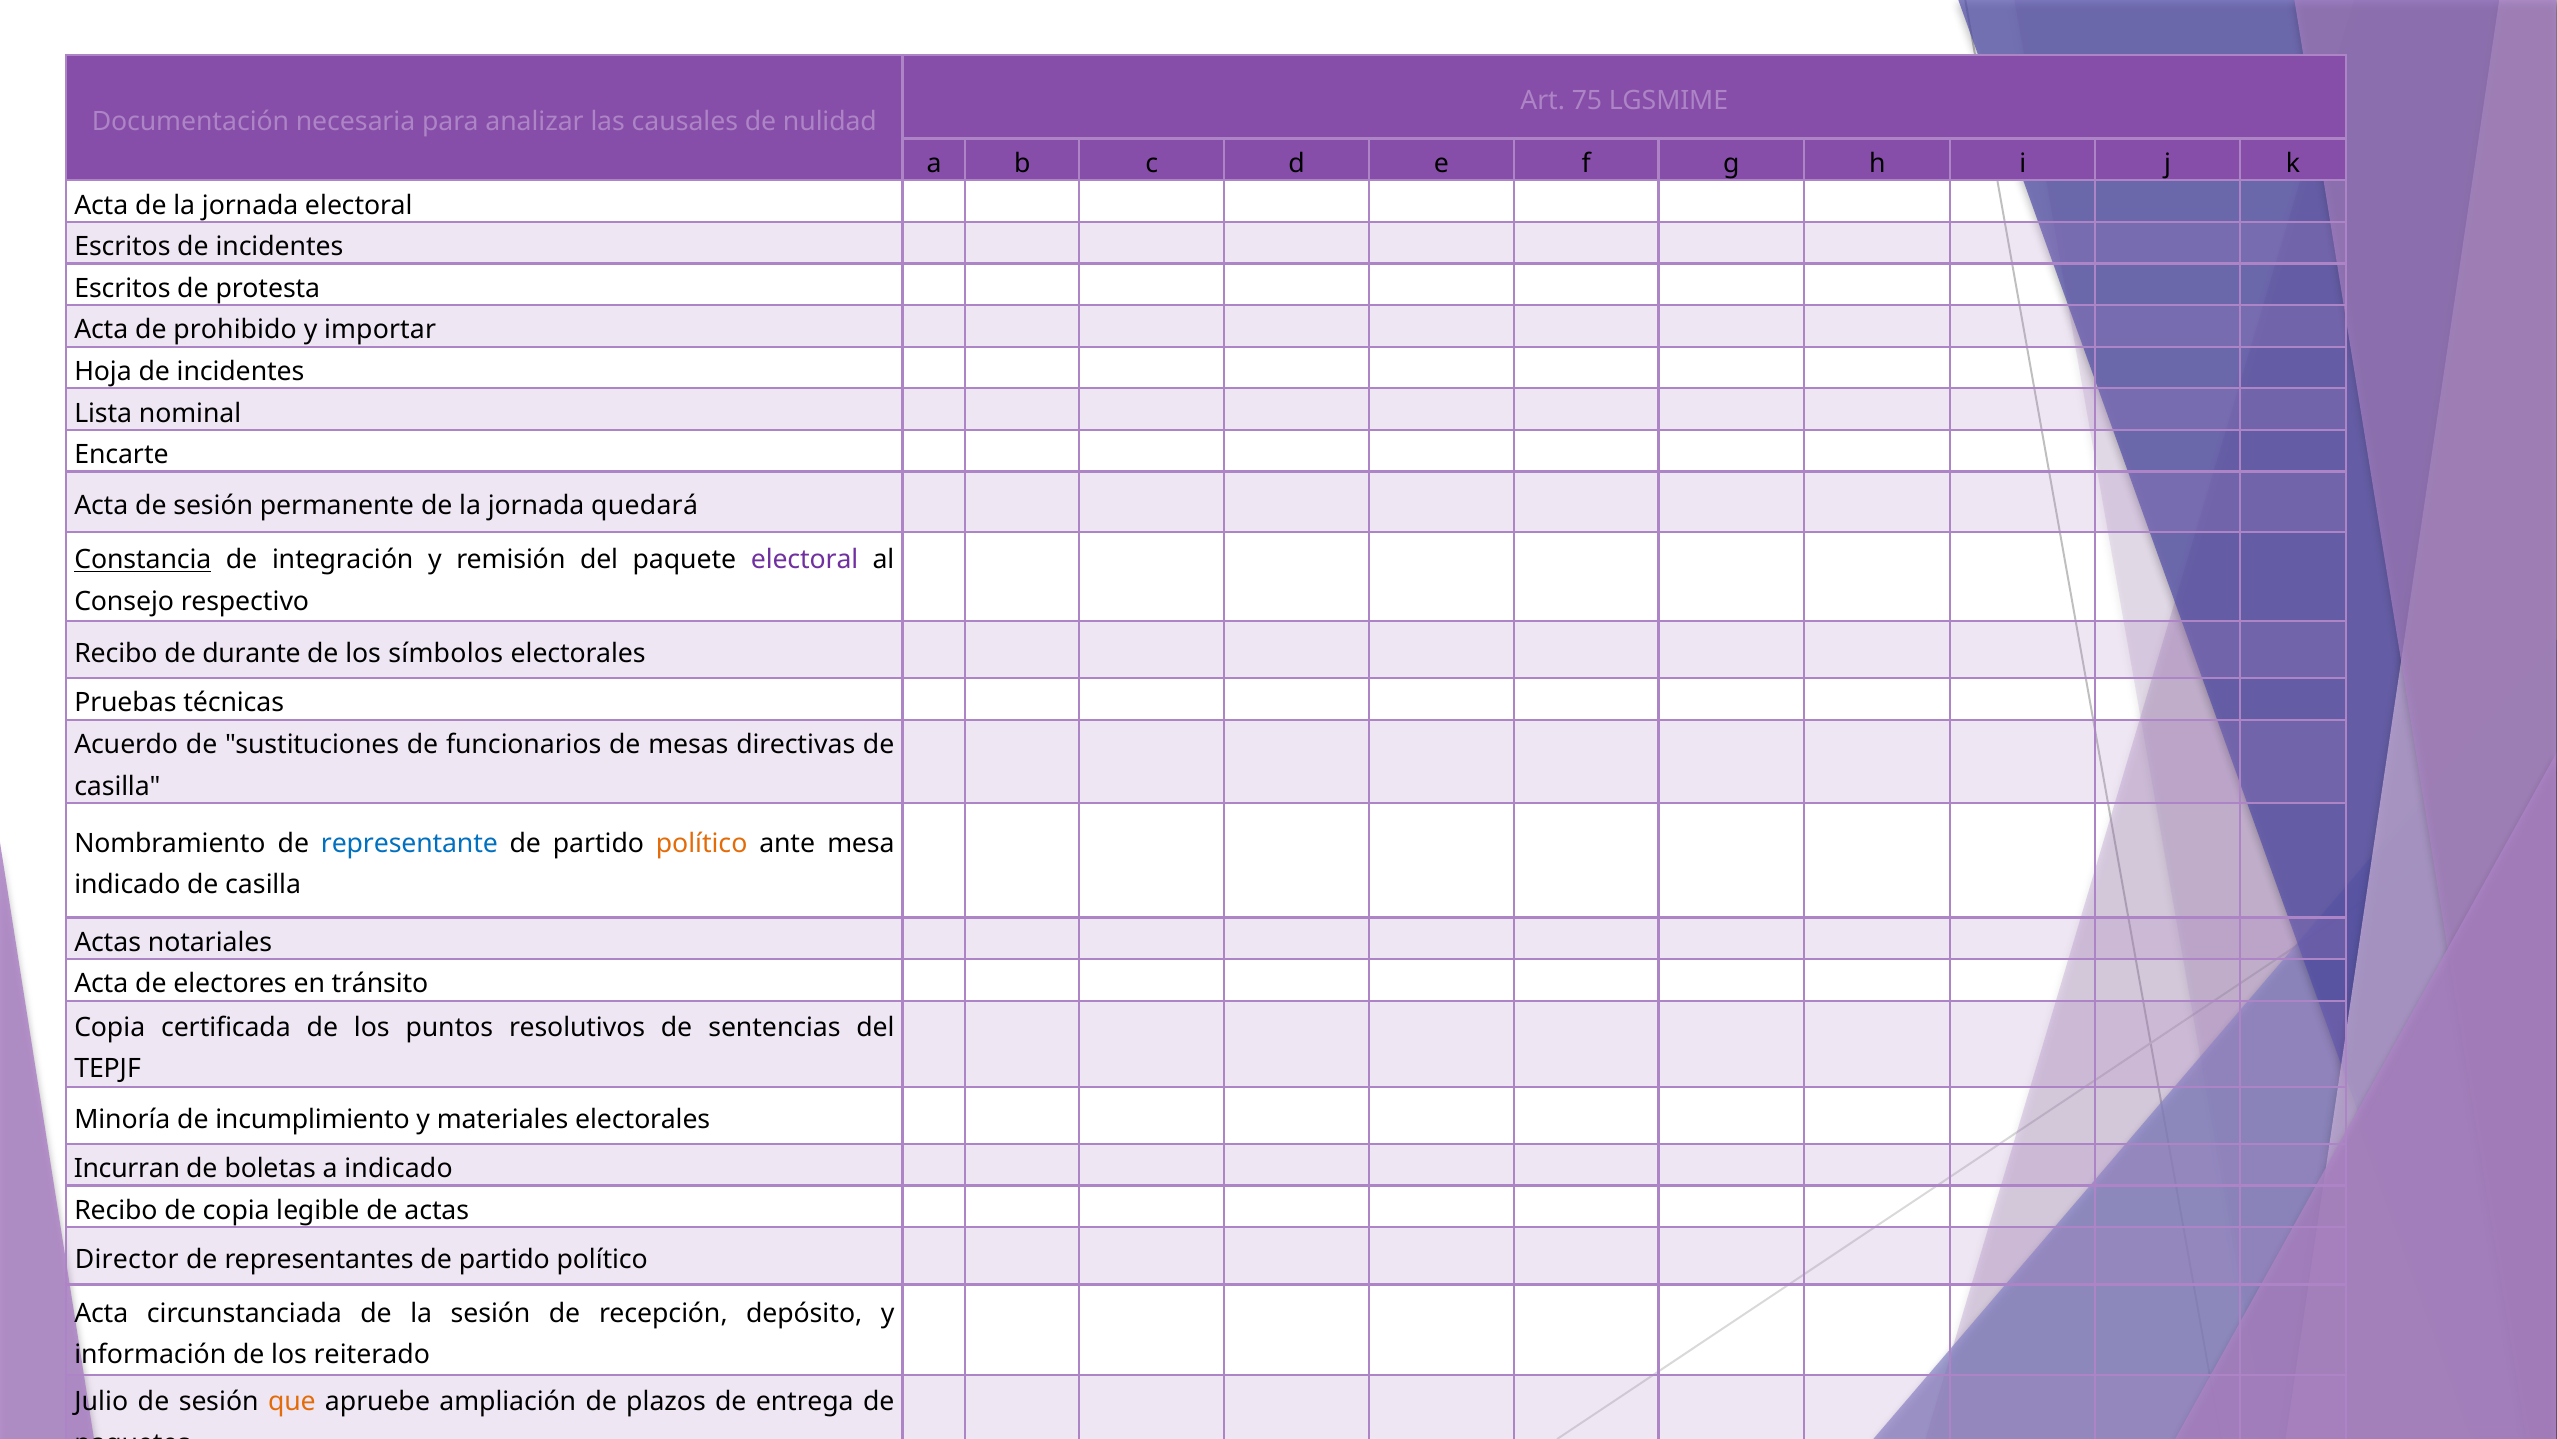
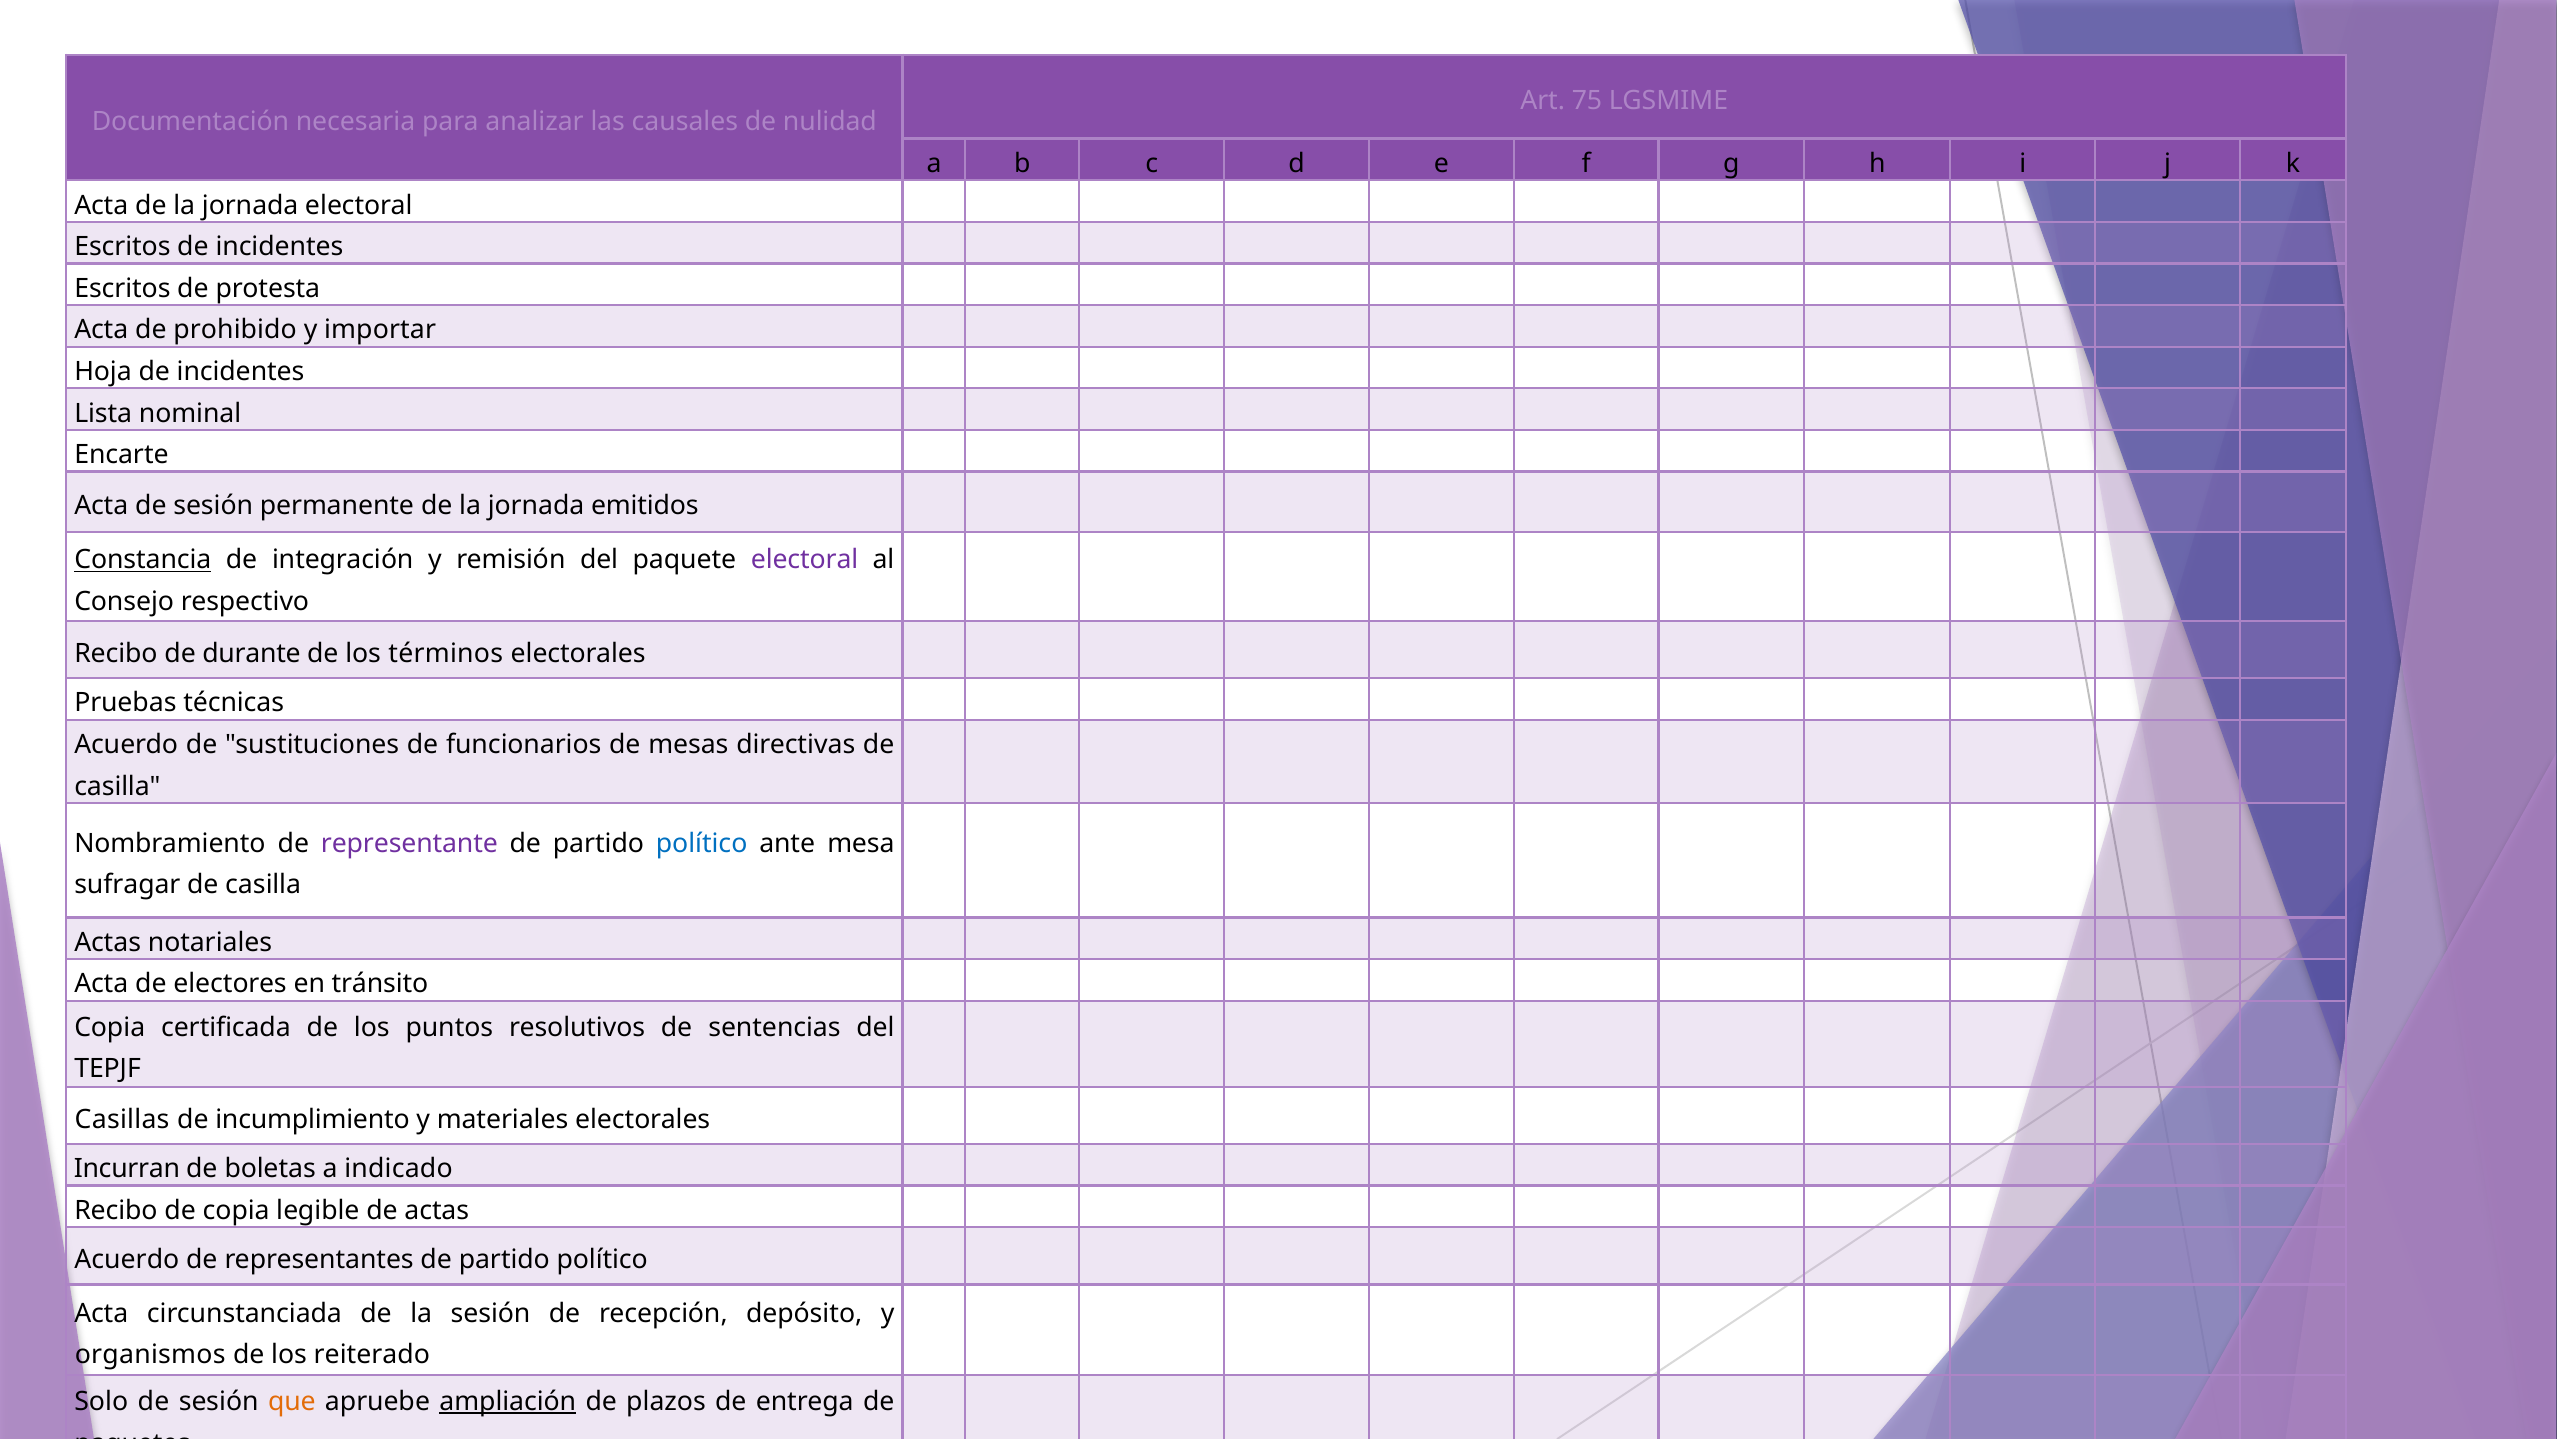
quedará: quedará -> emitidos (645, 506)
símbolos: símbolos -> términos (446, 653)
representante colour: blue -> purple (409, 843)
político colour: orange -> blue (702, 843)
indicado: indicado -> sufragar (127, 885)
Minoría: Minoría -> Casillas (122, 1119)
Director: Director -> Acuerdo (127, 1259)
información: información -> organismos (150, 1354)
Julio: Julio -> Solo (101, 1401)
ampliación underline: none -> present (508, 1401)
